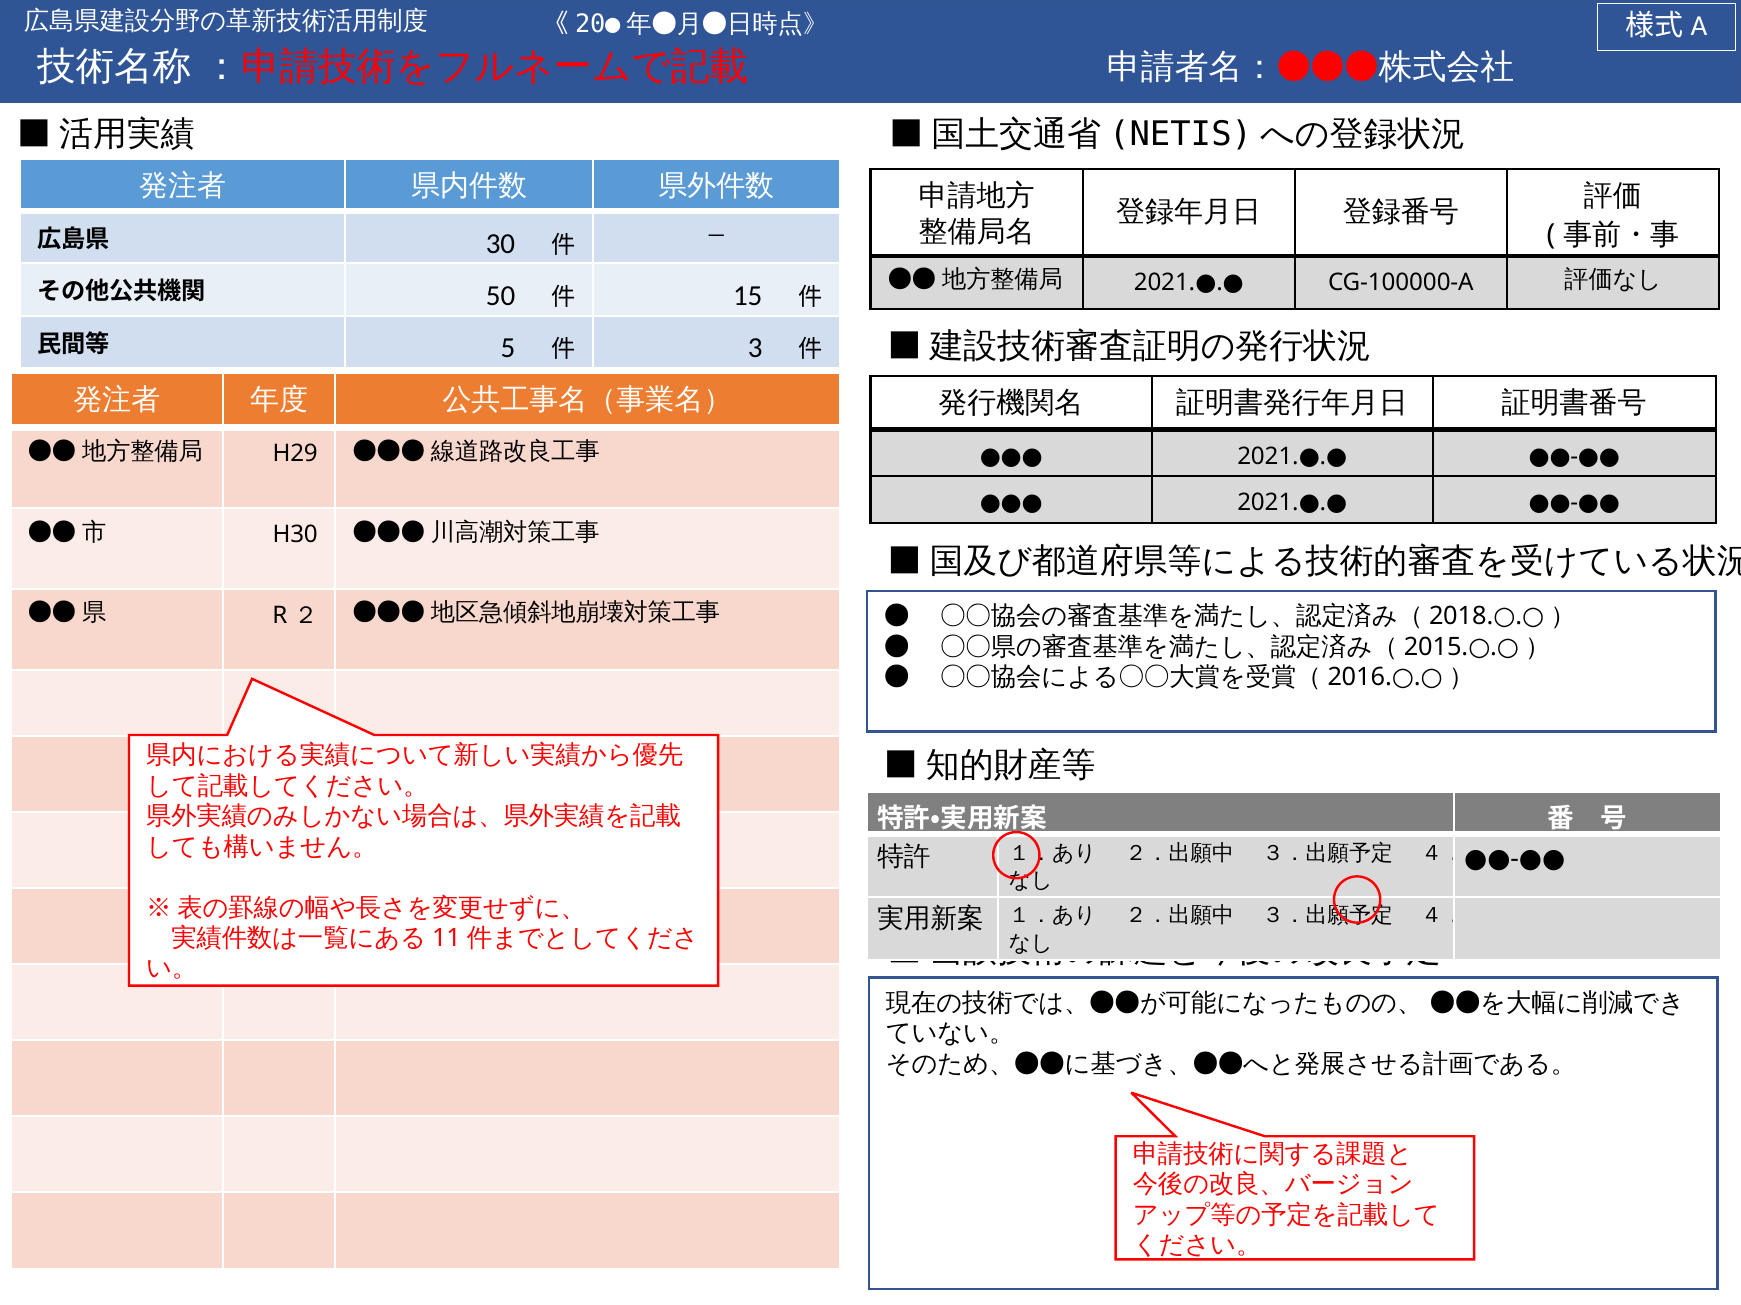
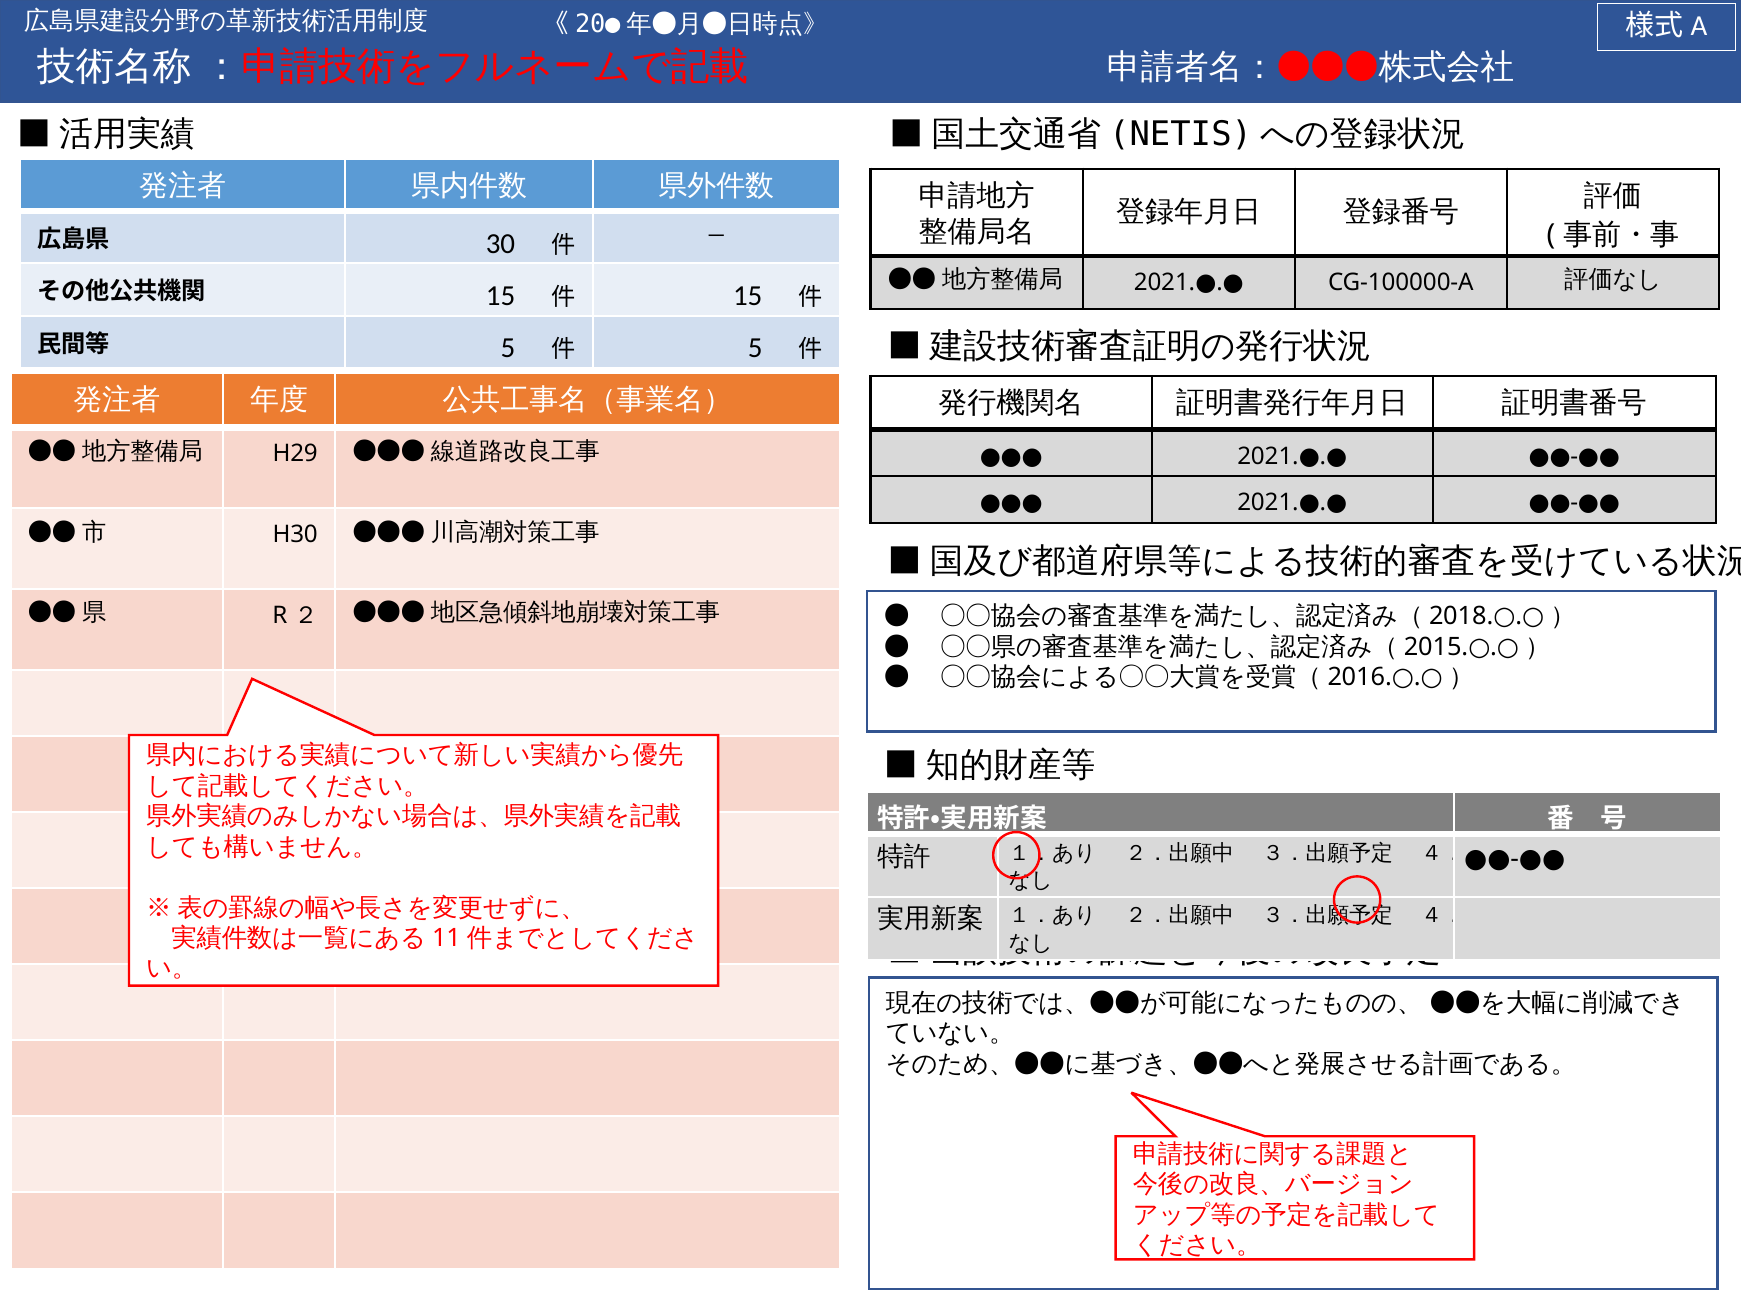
50: 50 -> 15 (501, 296)
3: 3 -> 5 (755, 349)
